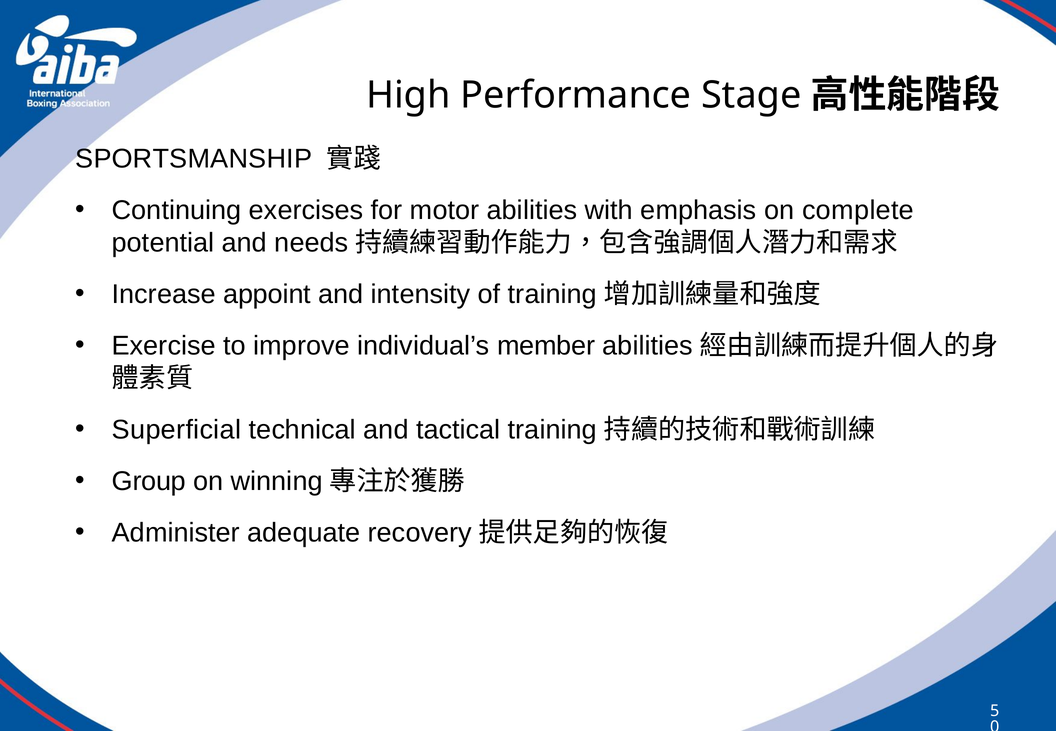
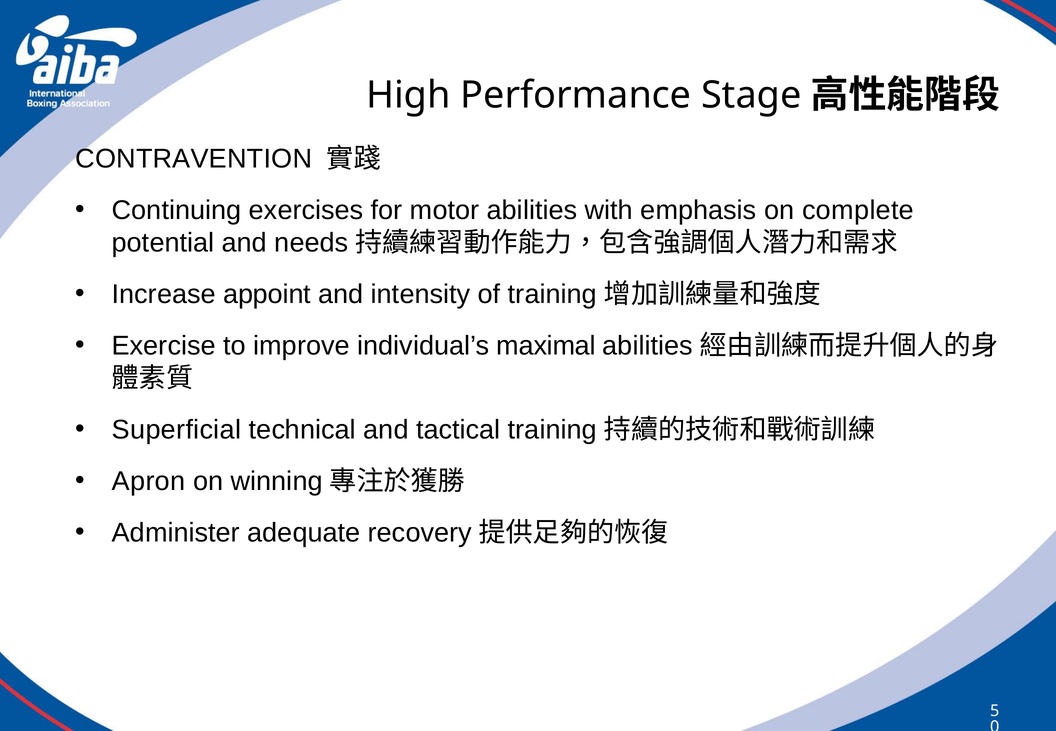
SPORTSMANSHIP: SPORTSMANSHIP -> CONTRAVENTION (194, 159)
member: member -> maximal (546, 346)
Group: Group -> Apron (149, 481)
